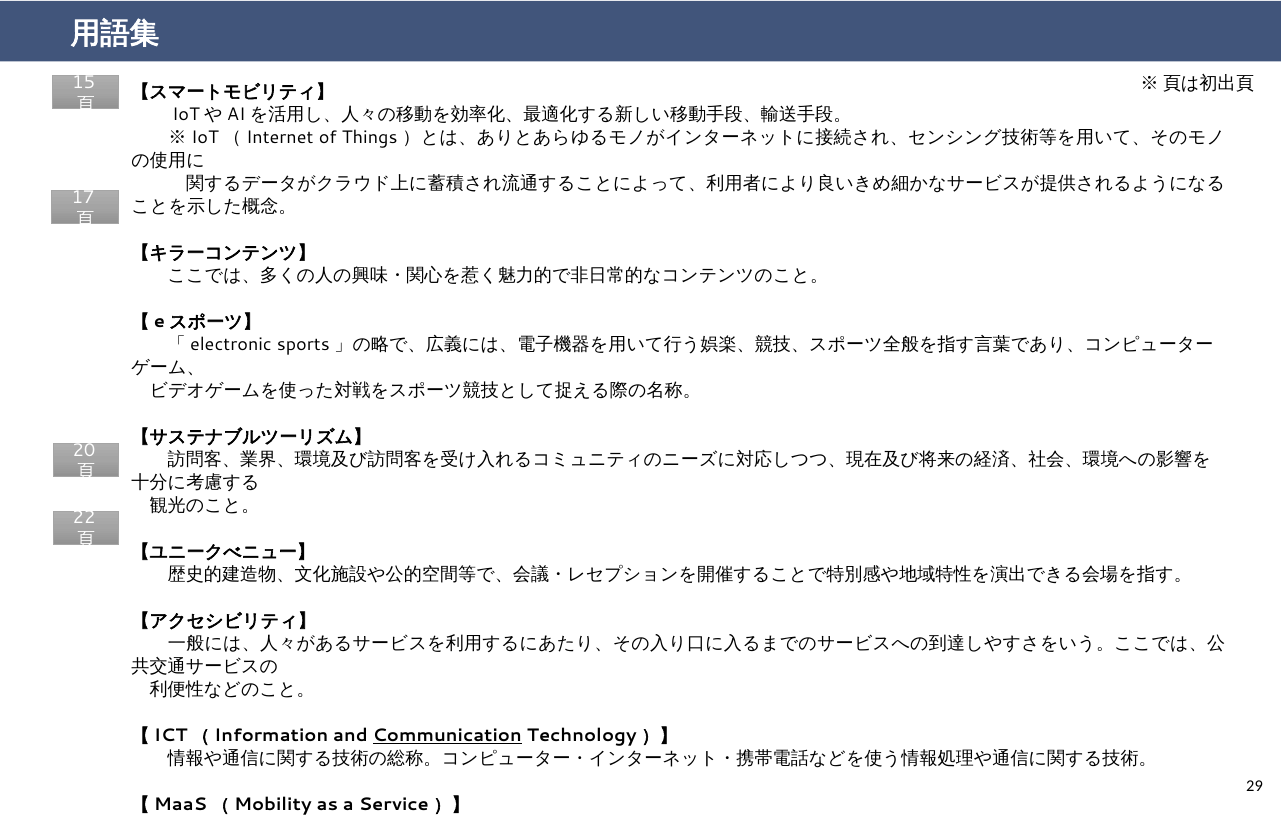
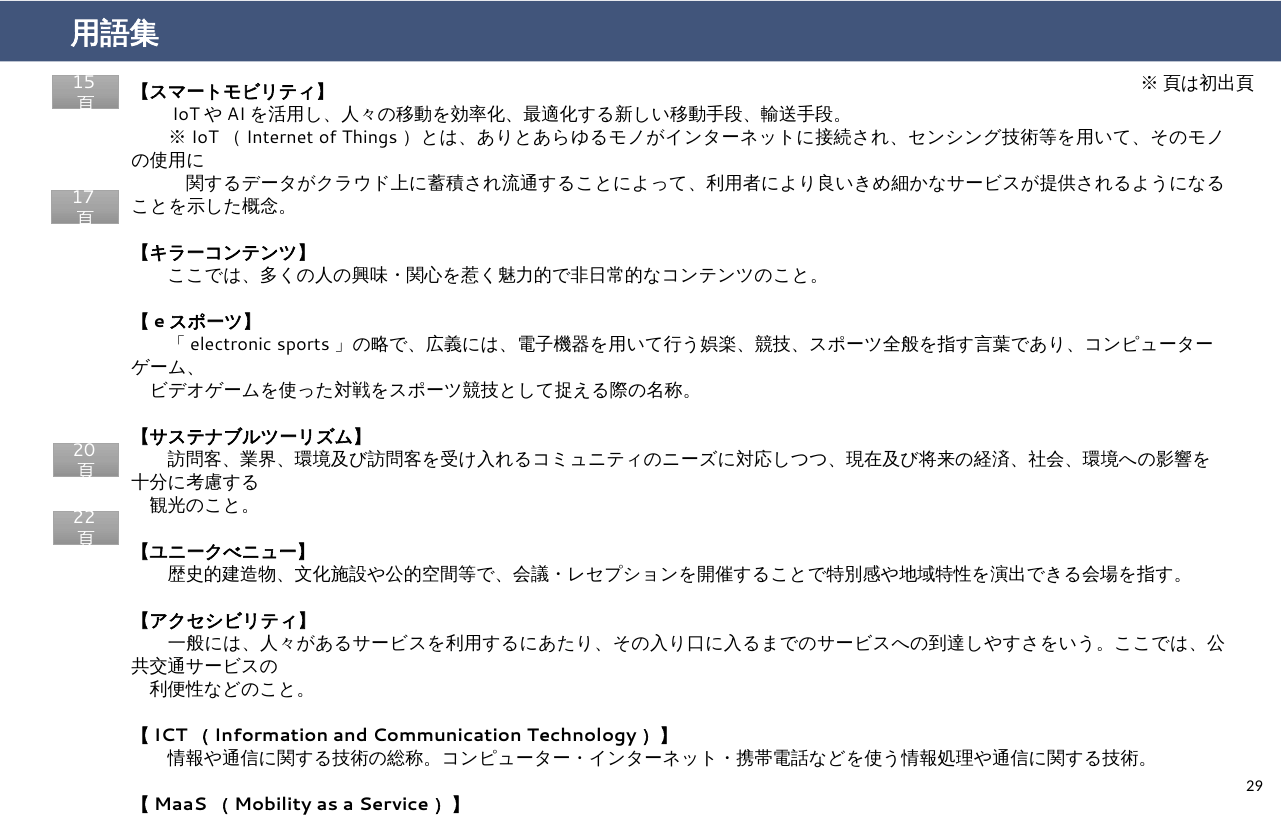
Communication underline: present -> none (447, 736)
